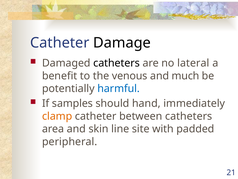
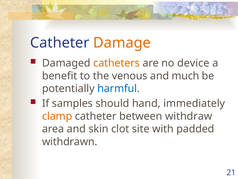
Damage colour: black -> orange (122, 43)
catheters colour: black -> orange (117, 63)
lateral: lateral -> device (193, 63)
between catheters: catheters -> withdraw (189, 116)
line: line -> clot (120, 129)
peripheral: peripheral -> withdrawn (70, 141)
